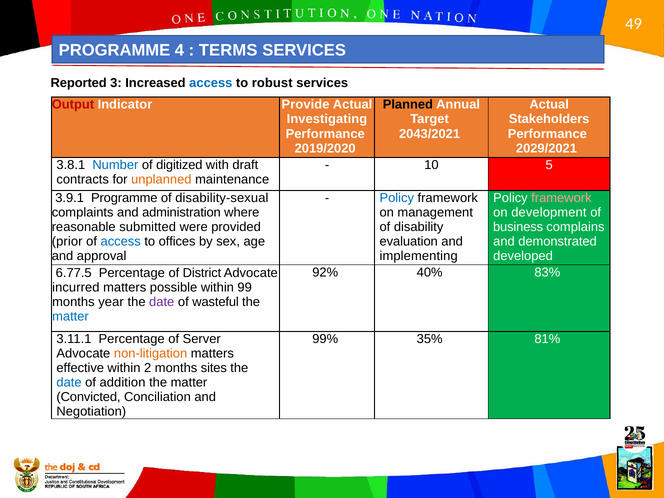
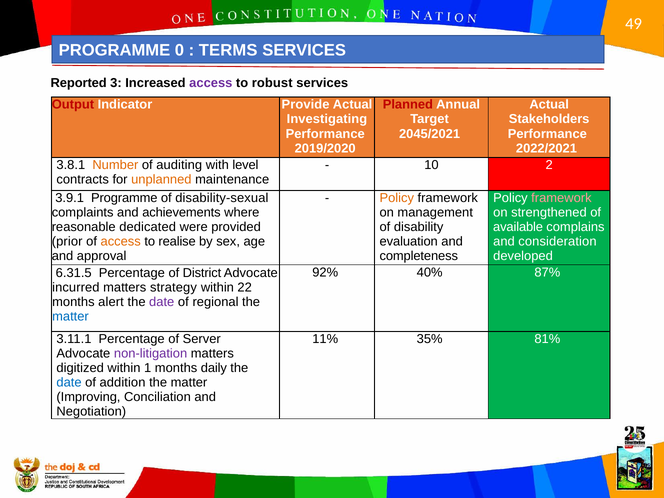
4: 4 -> 0 (179, 51)
access colour: blue -> purple (211, 83)
Planned colour: black -> red (408, 105)
2043/2021: 2043/2021 -> 2045/2021 (430, 134)
2029/2021: 2029/2021 -> 2022/2021 (546, 148)
Number colour: blue -> orange (115, 165)
digitized: digitized -> auditing (179, 165)
draft: draft -> level (245, 165)
5: 5 -> 2 (549, 165)
Policy colour: blue -> orange (397, 198)
development: development -> strengthened (549, 212)
administration: administration -> achievements (181, 213)
business: business -> available (518, 227)
submitted: submitted -> dedicated (148, 227)
demonstrated: demonstrated -> consideration (557, 241)
access colour: blue -> orange (121, 242)
offices: offices -> realise (177, 242)
implementing: implementing -> completeness (419, 256)
83%: 83% -> 87% (547, 272)
6.77.5: 6.77.5 -> 6.31.5 (74, 273)
possible: possible -> strategy (173, 288)
99: 99 -> 22 (245, 288)
year: year -> alert (111, 302)
wasteful: wasteful -> regional (216, 302)
99%: 99% -> 11% (325, 339)
non-litigation colour: orange -> purple (151, 354)
effective: effective -> digitized (80, 368)
2: 2 -> 1 (148, 368)
sites: sites -> daily (214, 368)
Convicted: Convicted -> Improving (88, 397)
